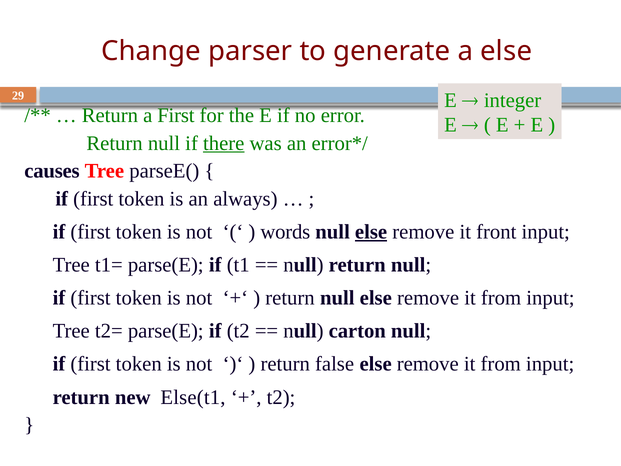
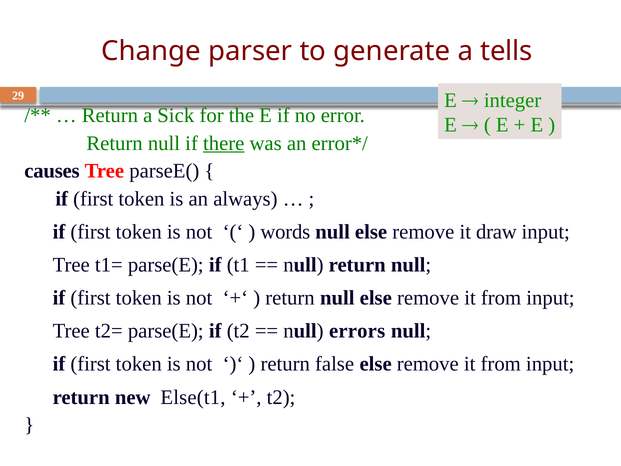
a else: else -> tells (506, 51)
a First: First -> Sick (176, 115)
else underline: present -> none (371, 232)
front: front -> draw (496, 232)
carton: carton -> errors (357, 331)
